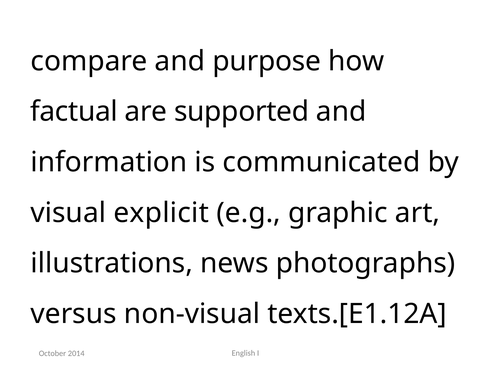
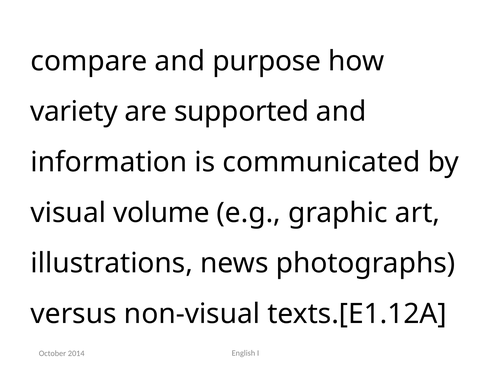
factual: factual -> variety (74, 112)
explicit: explicit -> volume (161, 213)
